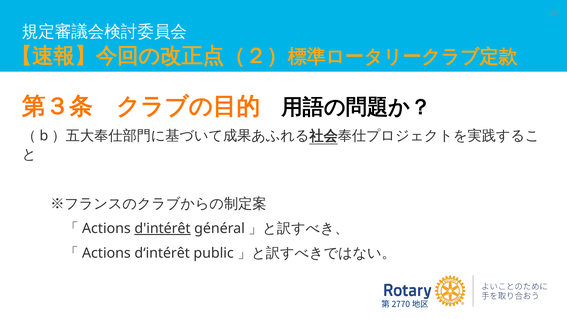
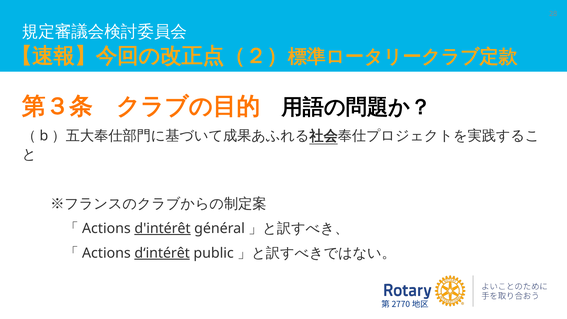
d‘intérêt underline: none -> present (162, 253)
